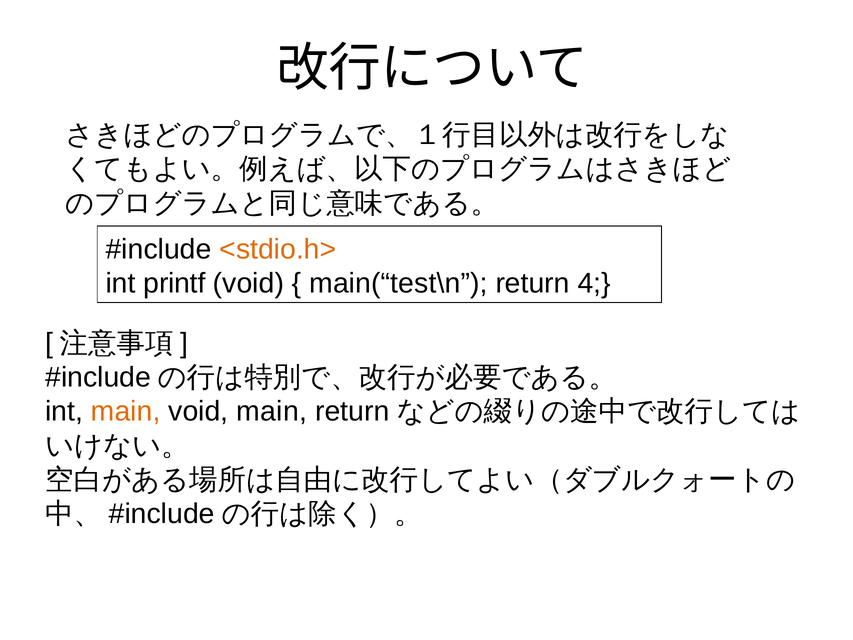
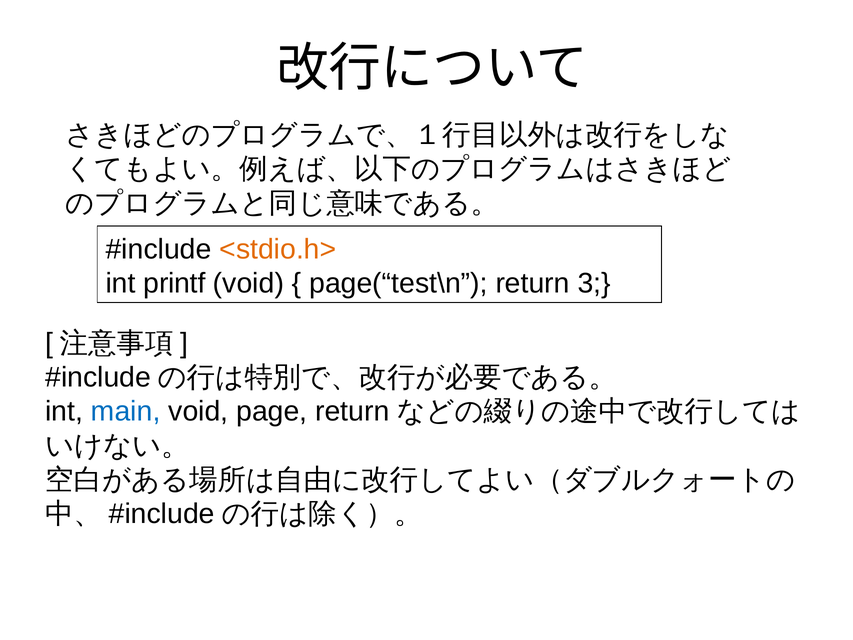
main(“test\n: main(“test\n -> page(“test\n (398, 283)
4: 4 -> 3 (594, 283)
main colour: orange -> blue (126, 411)
void main: main -> page (272, 411)
